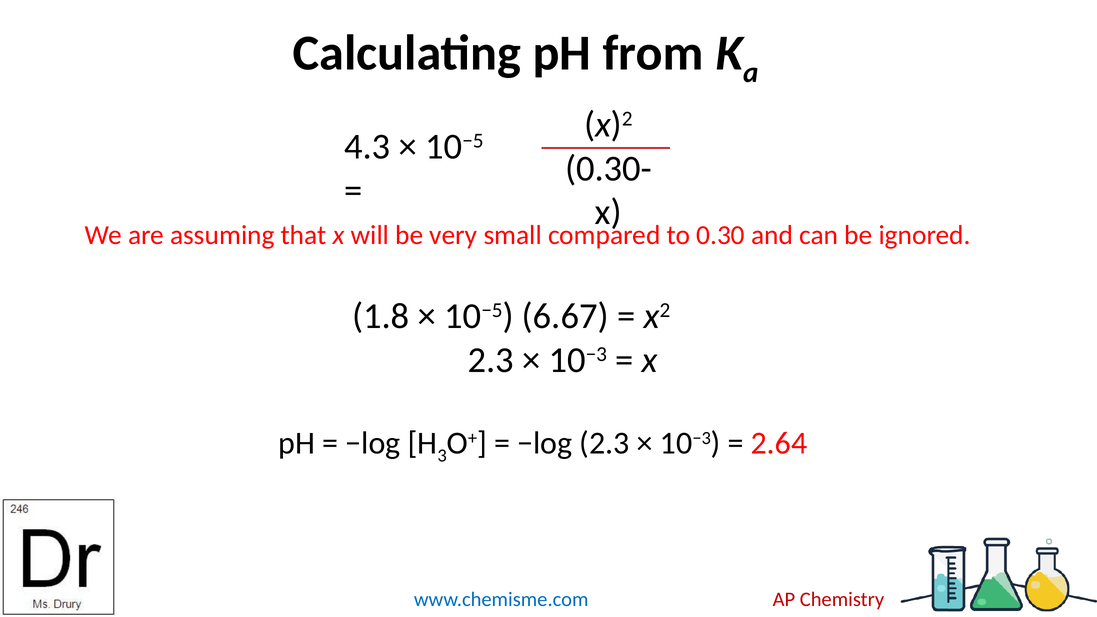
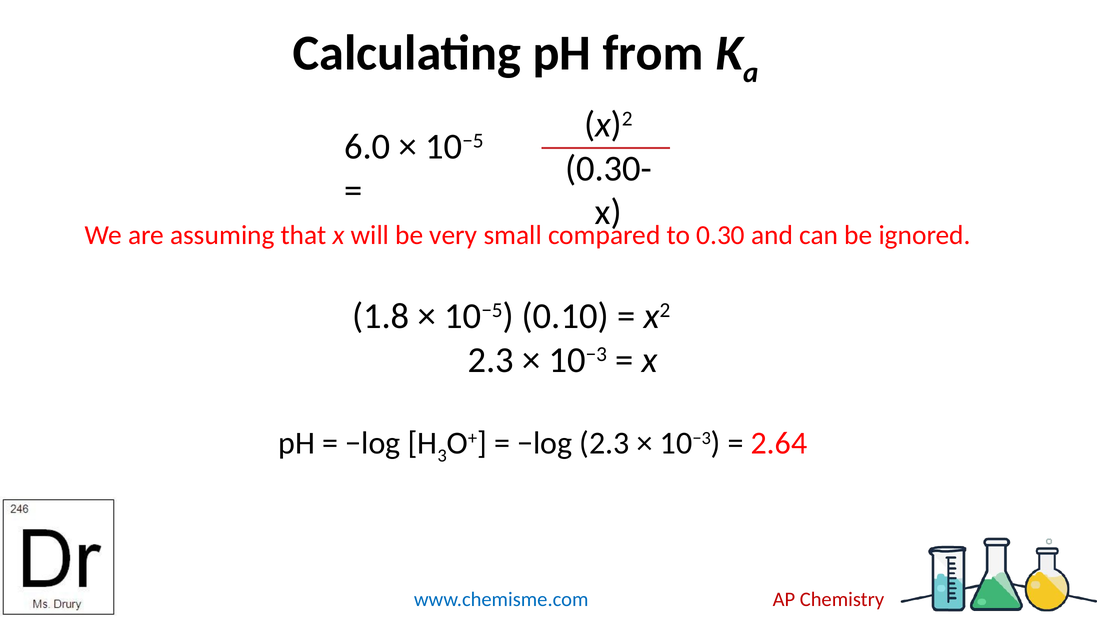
4.3: 4.3 -> 6.0 (367, 147)
6.67: 6.67 -> 0.10 (565, 316)
